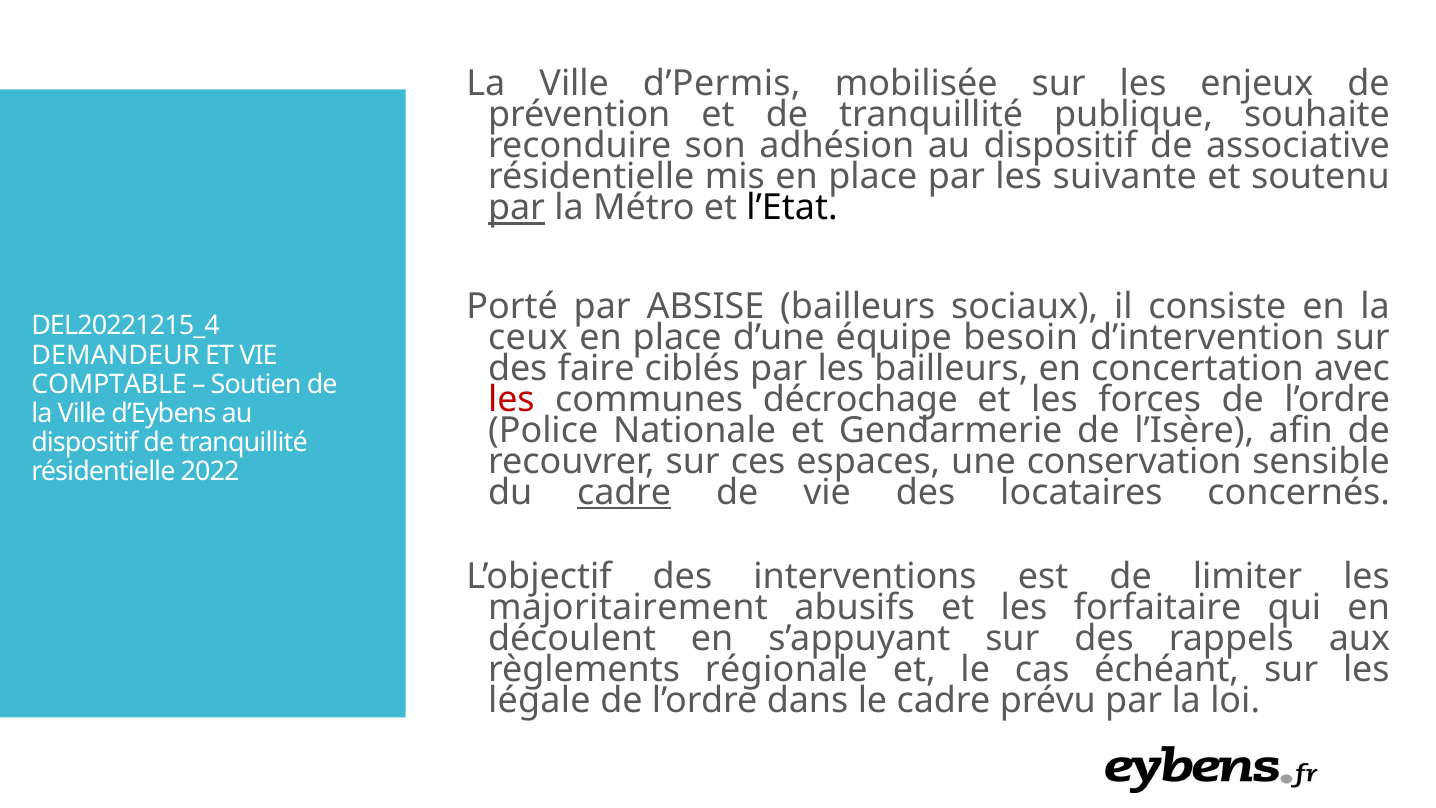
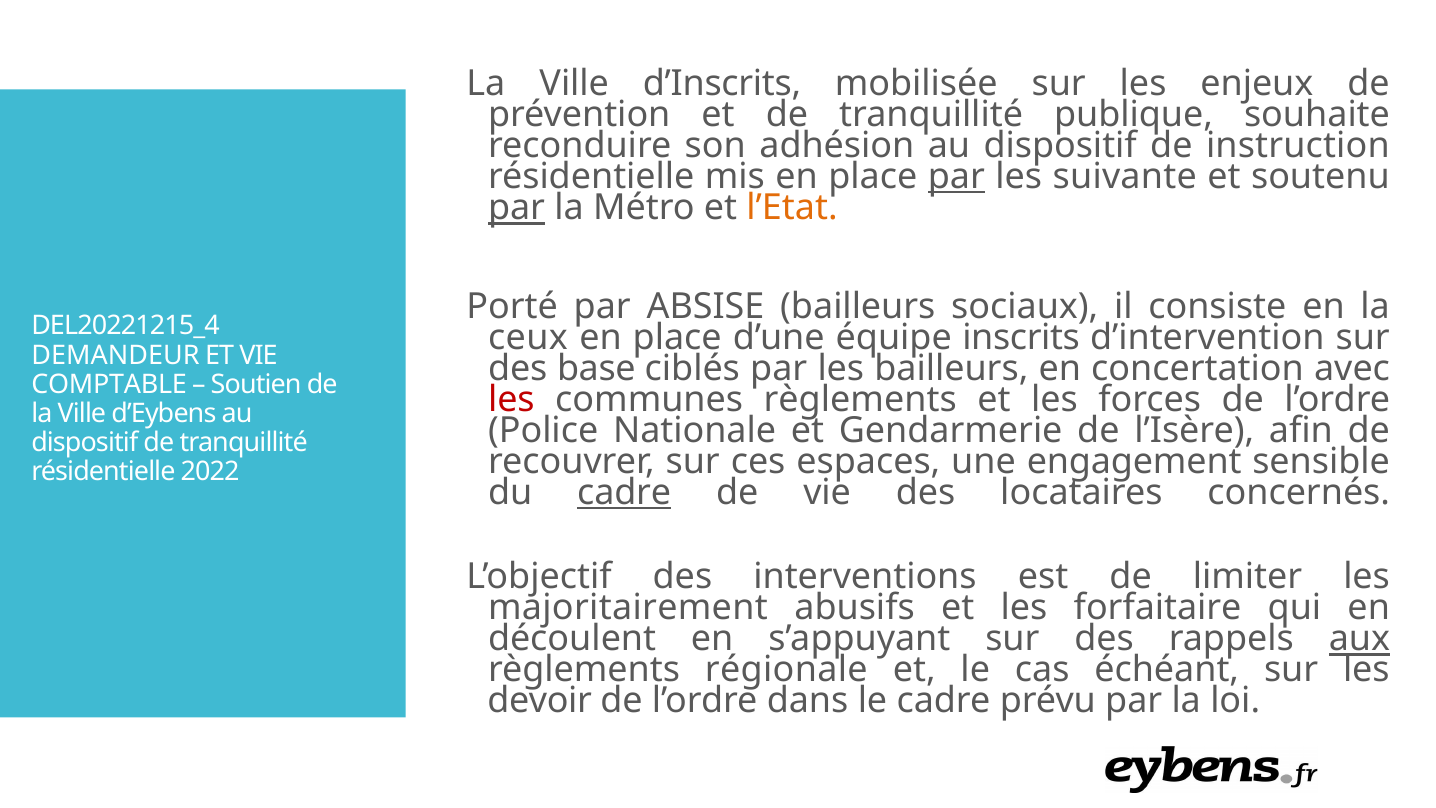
d’Permis: d’Permis -> d’Inscrits (722, 84)
associative: associative -> instruction (1298, 146)
par underline: none -> present (956, 177)
l’Etat colour: black -> orange (792, 208)
besoin: besoin -> inscrits (1021, 337)
faire: faire -> base (596, 368)
communes décrochage: décrochage -> règlements (860, 399)
conservation: conservation -> engagement (1134, 462)
aux underline: none -> present (1359, 639)
légale: légale -> devoir (540, 701)
